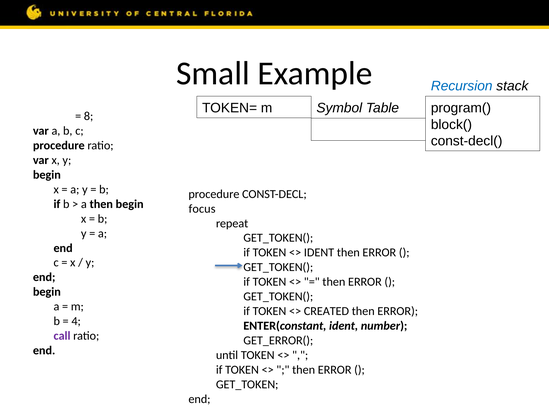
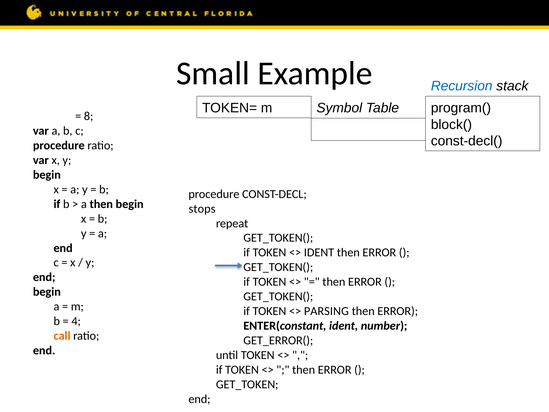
focus: focus -> stops (202, 209)
CREATED: CREATED -> PARSING (326, 311)
call colour: purple -> orange (62, 336)
